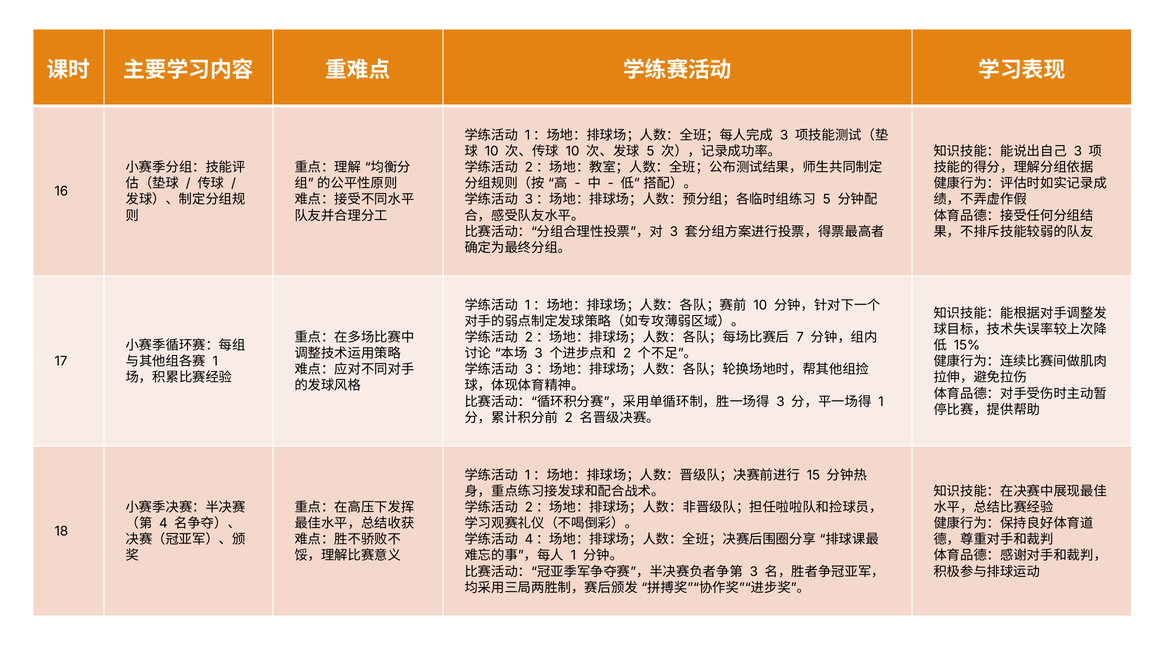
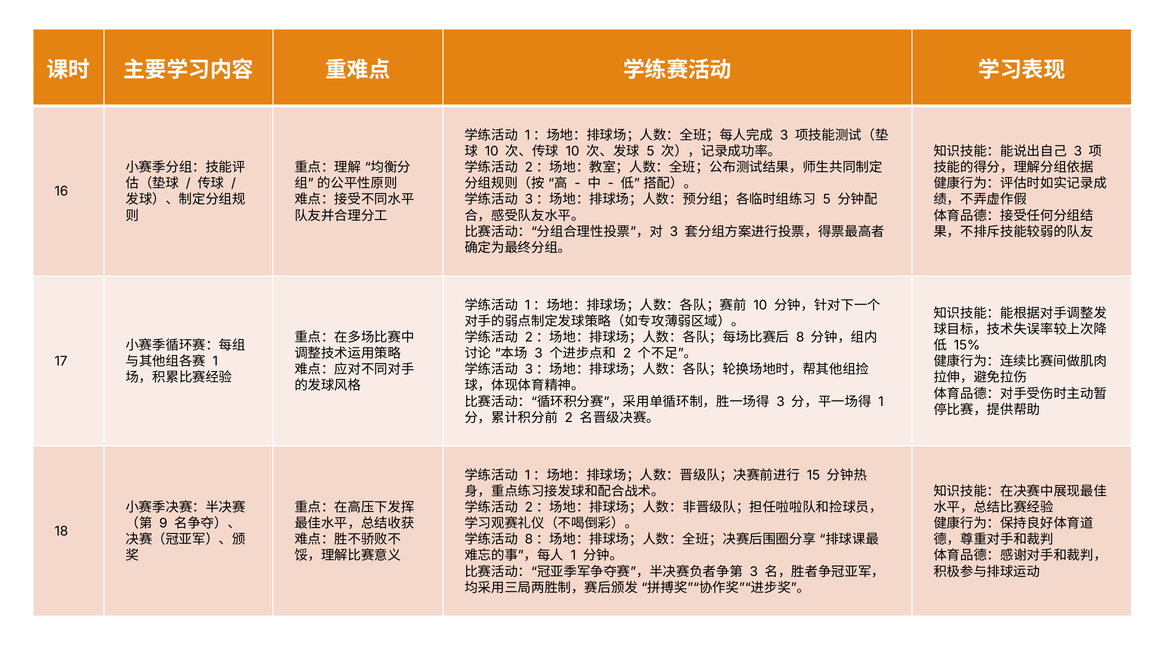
7: 7 -> 8 (800, 337)
4: 4 -> 9 (163, 523)
4: 4 -> 8 (529, 539)
